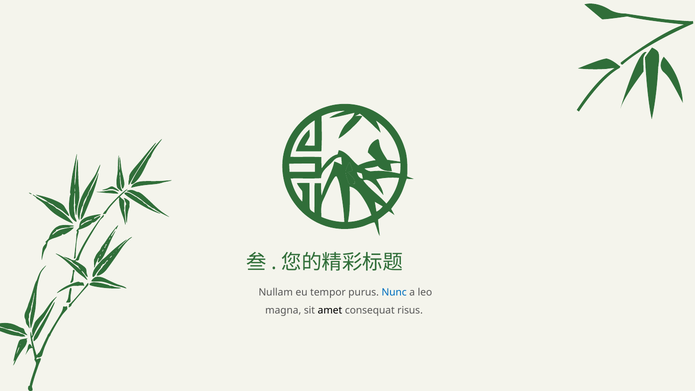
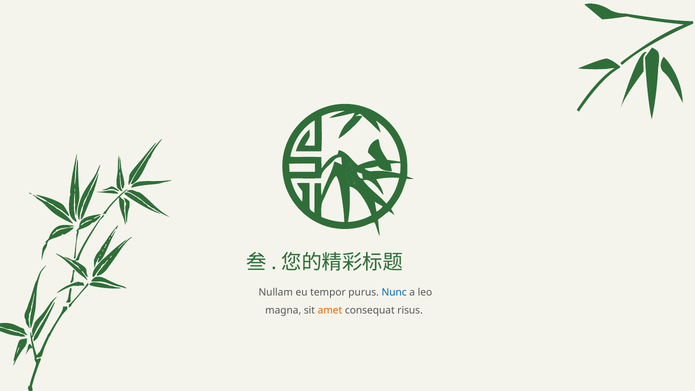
amet colour: black -> orange (330, 310)
